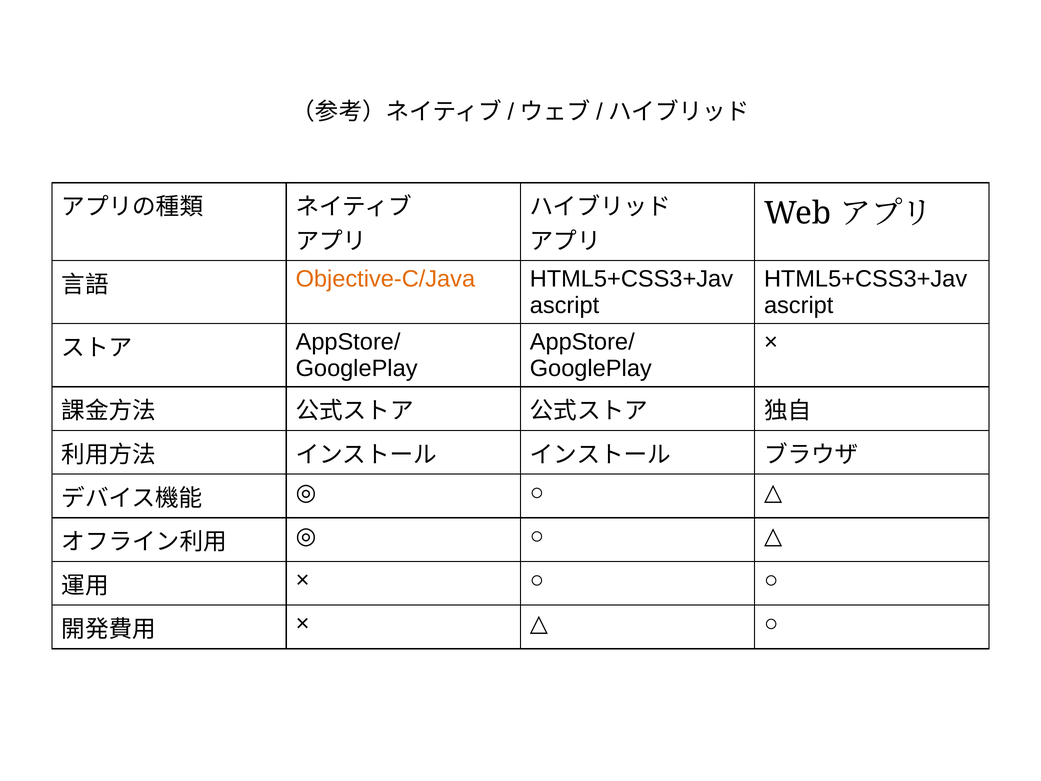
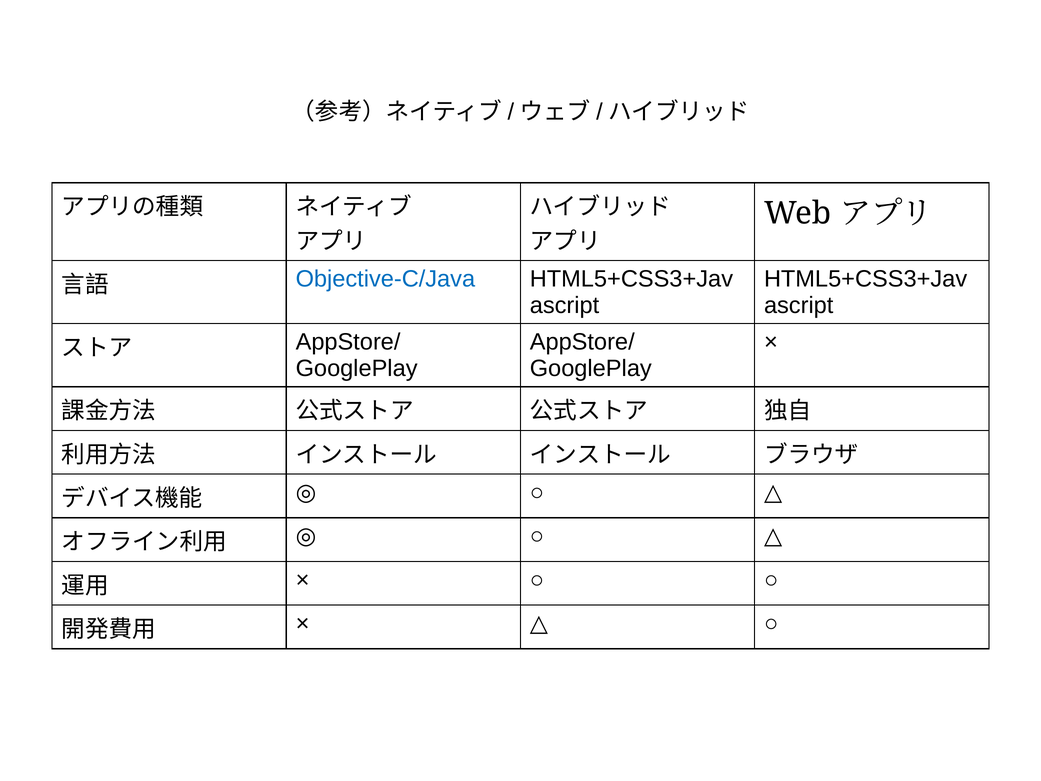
Objective-C/Java colour: orange -> blue (385, 279)
